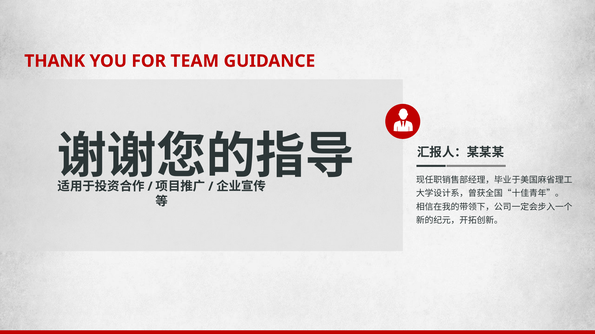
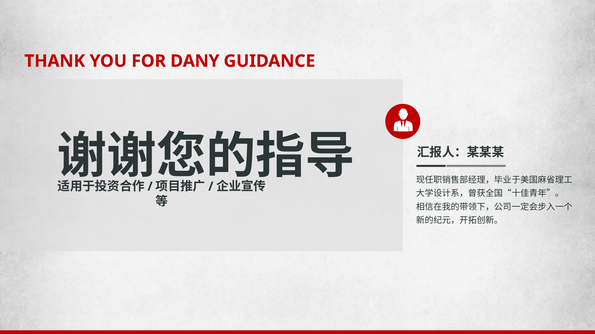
TEAM: TEAM -> DANY (195, 61)
